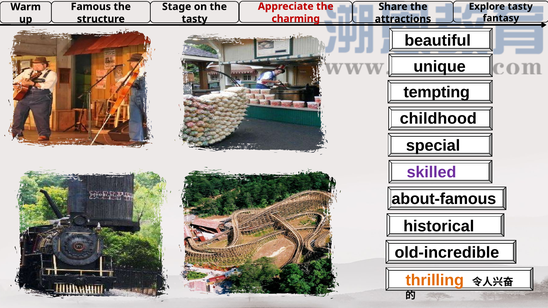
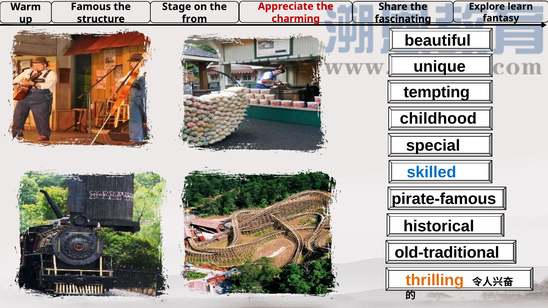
Explore tasty: tasty -> learn (520, 6)
attractions: attractions -> fascinating (403, 19)
tasty: tasty -> from (194, 19)
skilled colour: purple -> blue (431, 172)
about-famous: about-famous -> pirate-famous (444, 199)
old-incredible: old-incredible -> old-traditional (447, 253)
